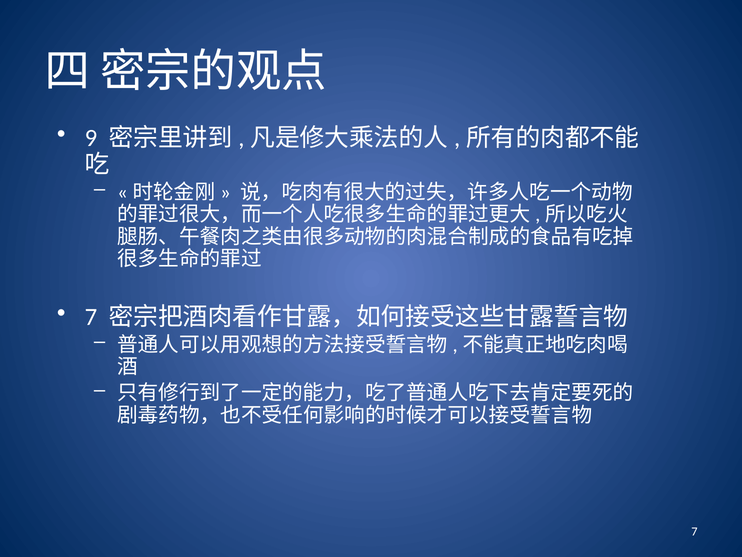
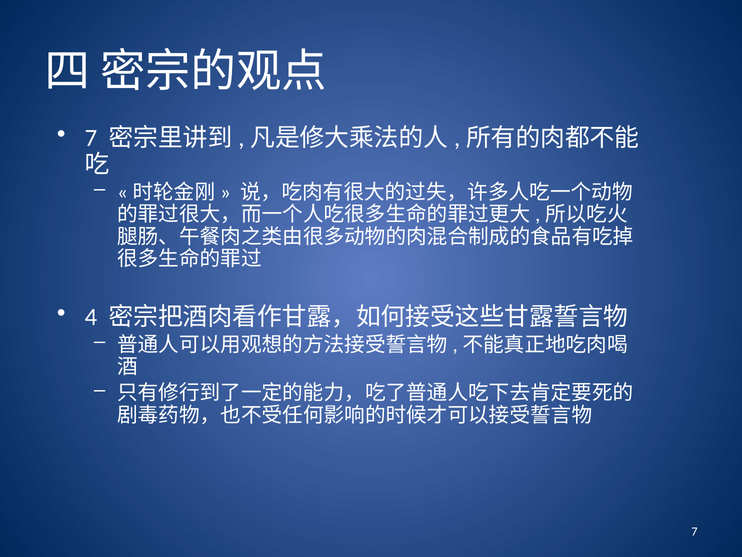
9: 9 -> 7 (91, 138)
7: 7 -> 4 (91, 317)
